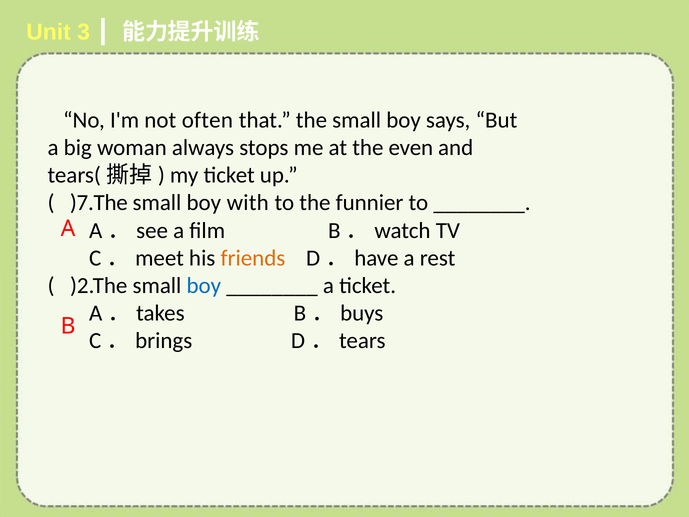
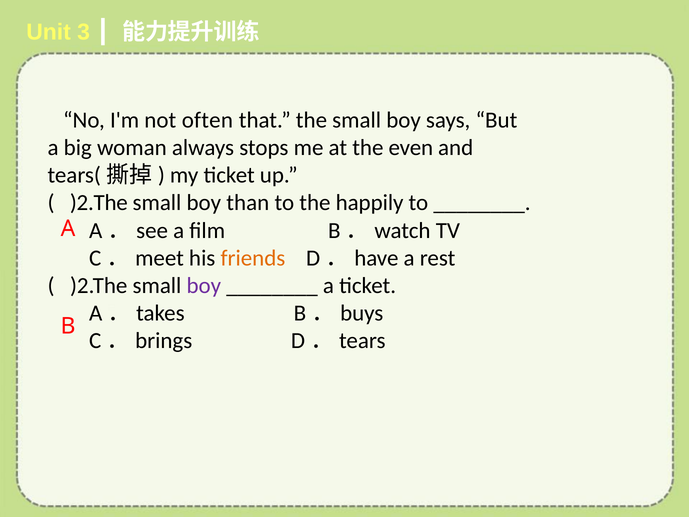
)7.The: )7.The -> )2.The (99, 203)
with: with -> than (248, 203)
funnier: funnier -> happily (370, 203)
boy colour: blue -> purple (204, 285)
